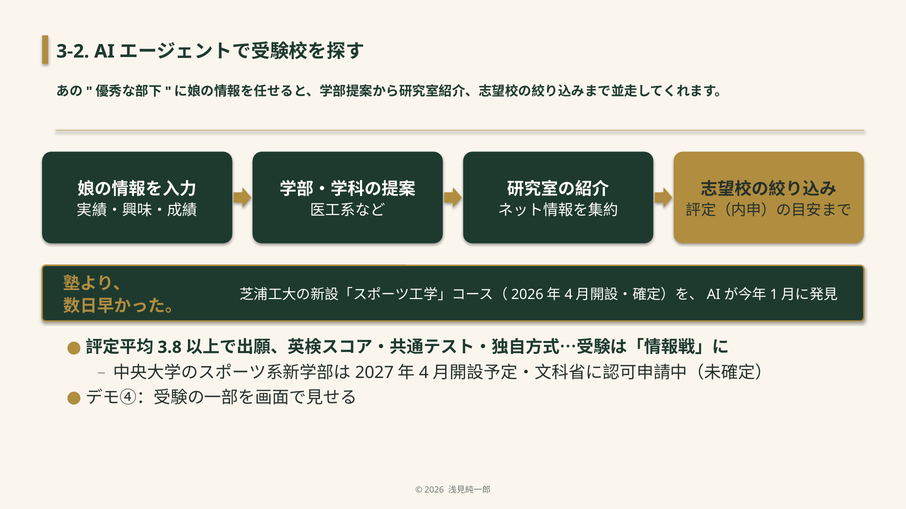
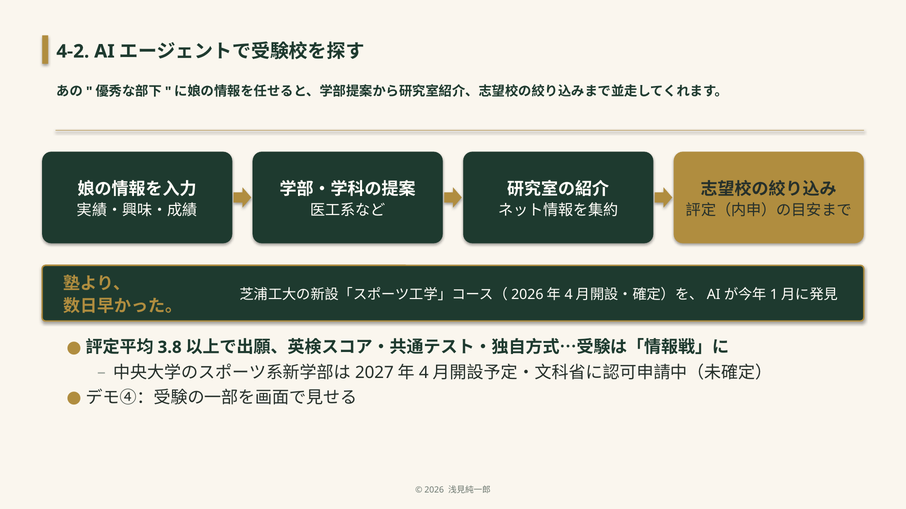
3-2: 3-2 -> 4-2 (73, 51)
